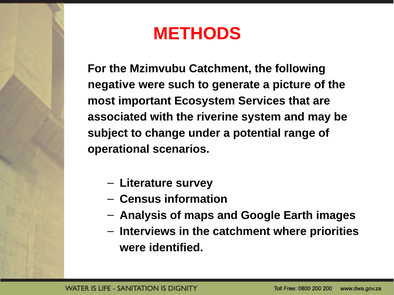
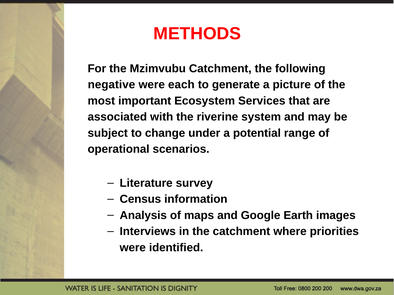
such: such -> each (181, 85)
